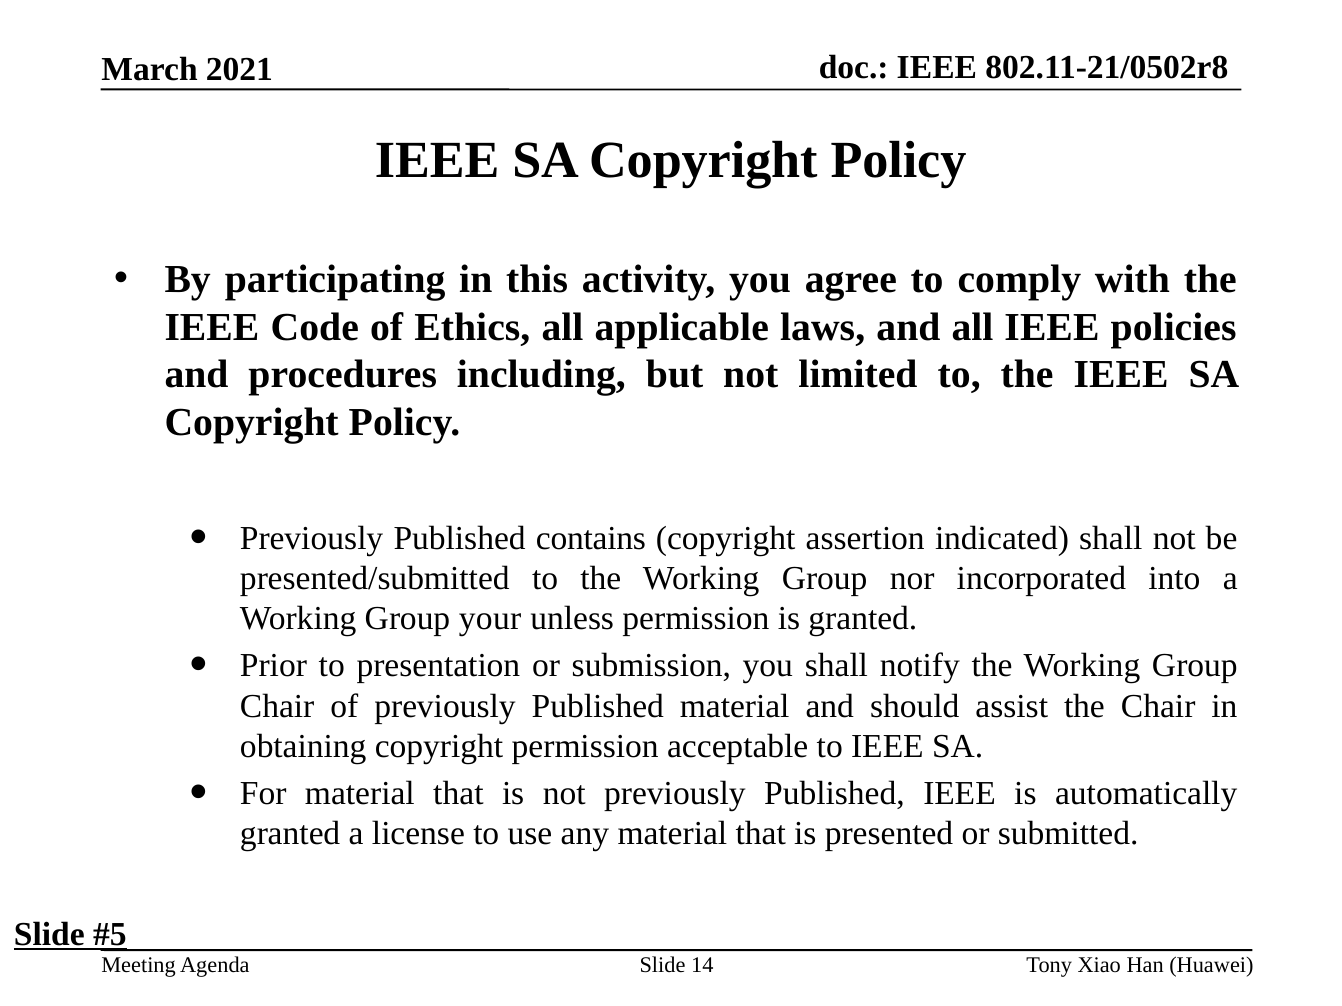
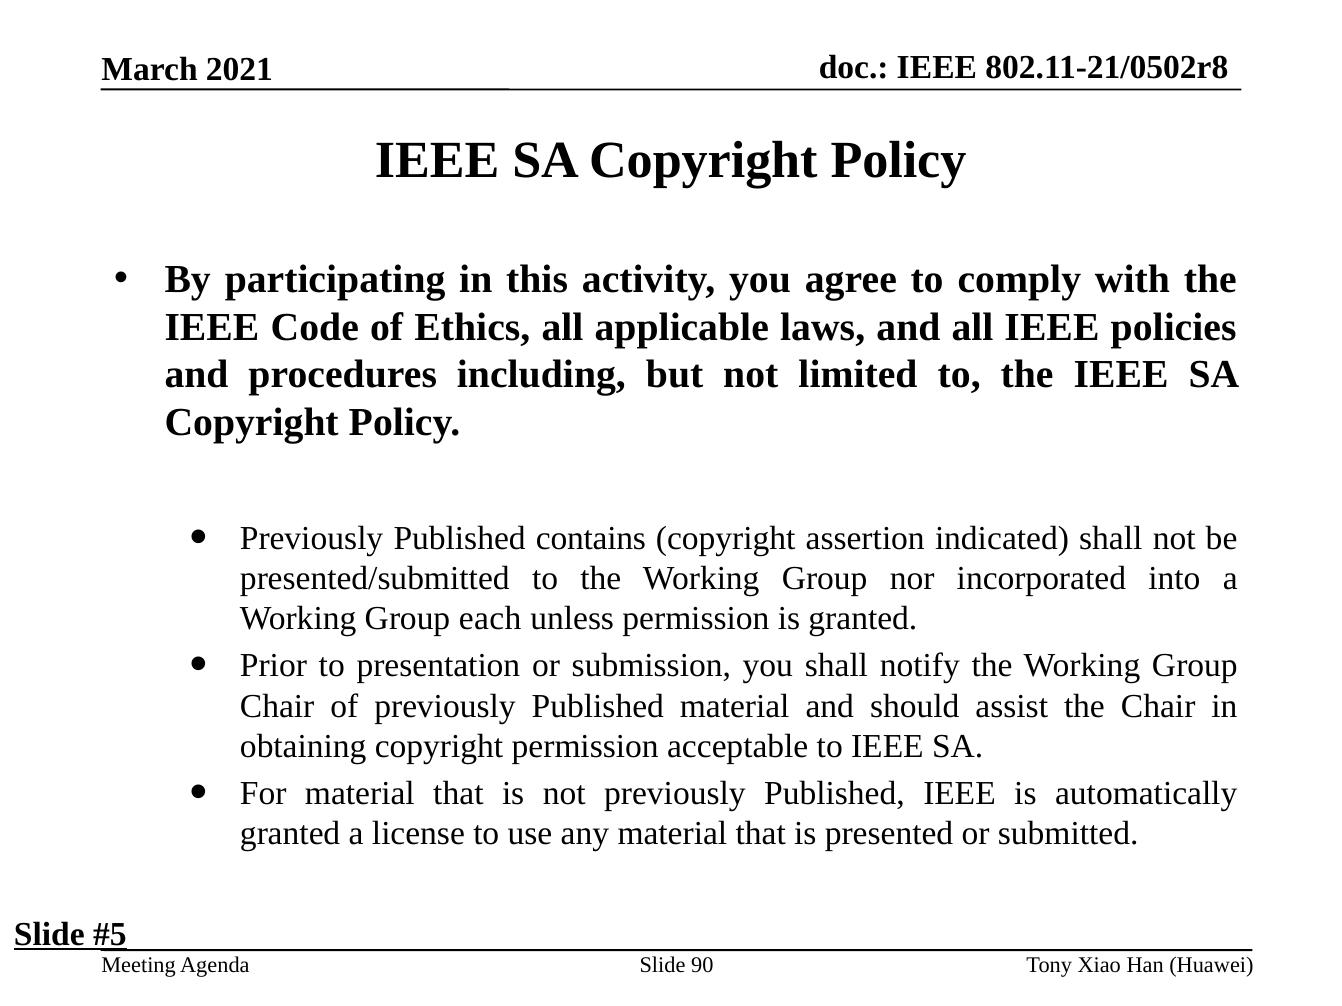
your: your -> each (490, 619)
14: 14 -> 90 (702, 965)
